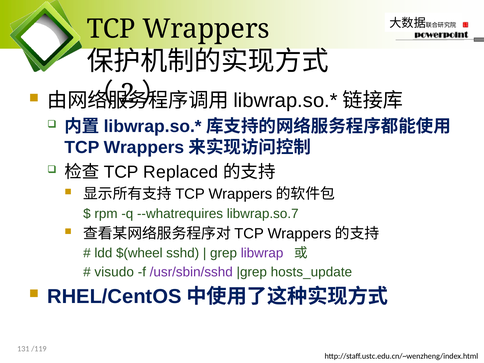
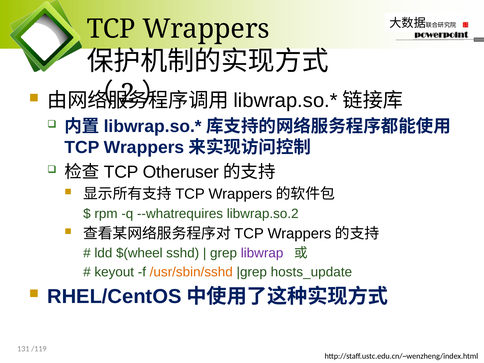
Replaced: Replaced -> Otheruser (181, 172)
libwrap.so.7: libwrap.so.7 -> libwrap.so.2 (263, 214)
visudo: visudo -> keyout (114, 272)
/usr/sbin/sshd colour: purple -> orange (191, 272)
